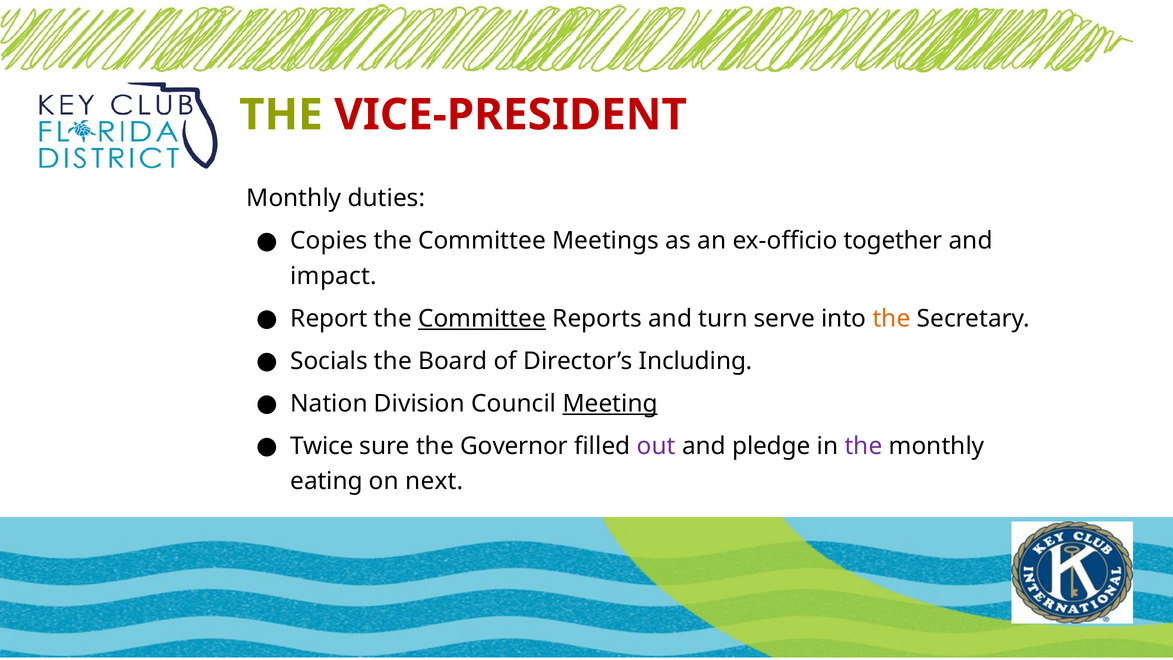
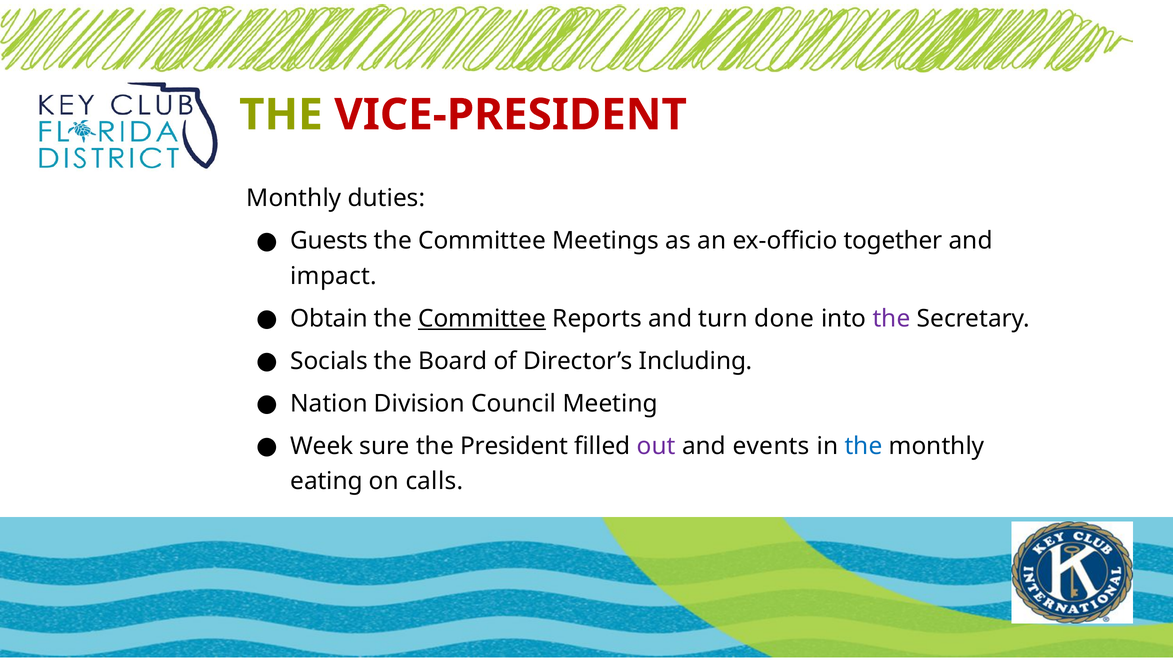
Copies: Copies -> Guests (329, 241)
Report: Report -> Obtain (329, 318)
serve: serve -> done (784, 318)
the colour: orange -> purple (891, 318)
Meeting underline: present -> none (610, 404)
Twice: Twice -> Week (322, 446)
Governor: Governor -> President (514, 446)
pledge: pledge -> events (771, 446)
the colour: purple -> blue (863, 446)
next: next -> calls (434, 481)
